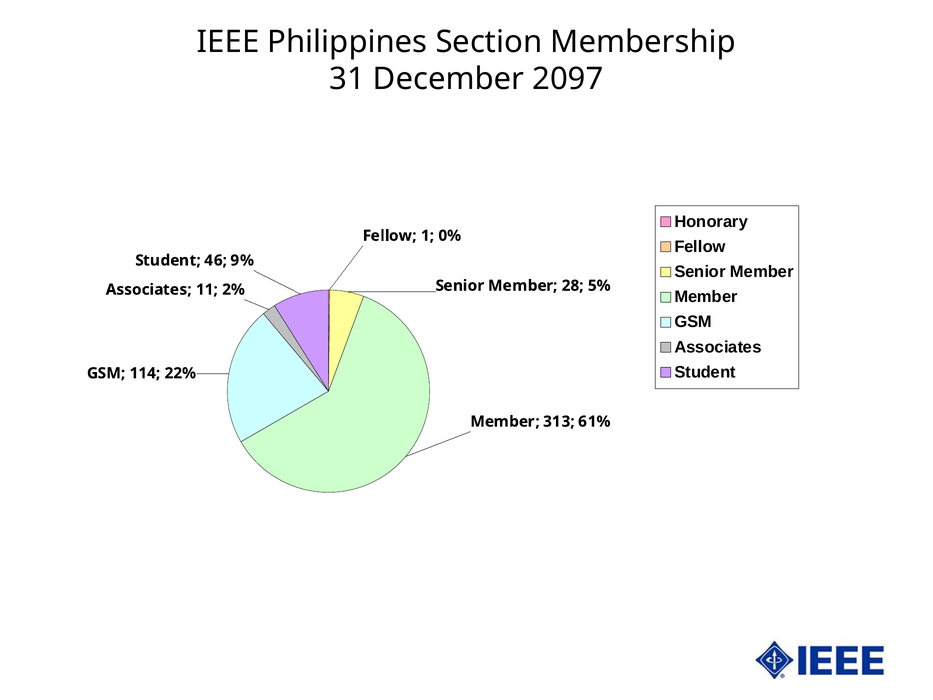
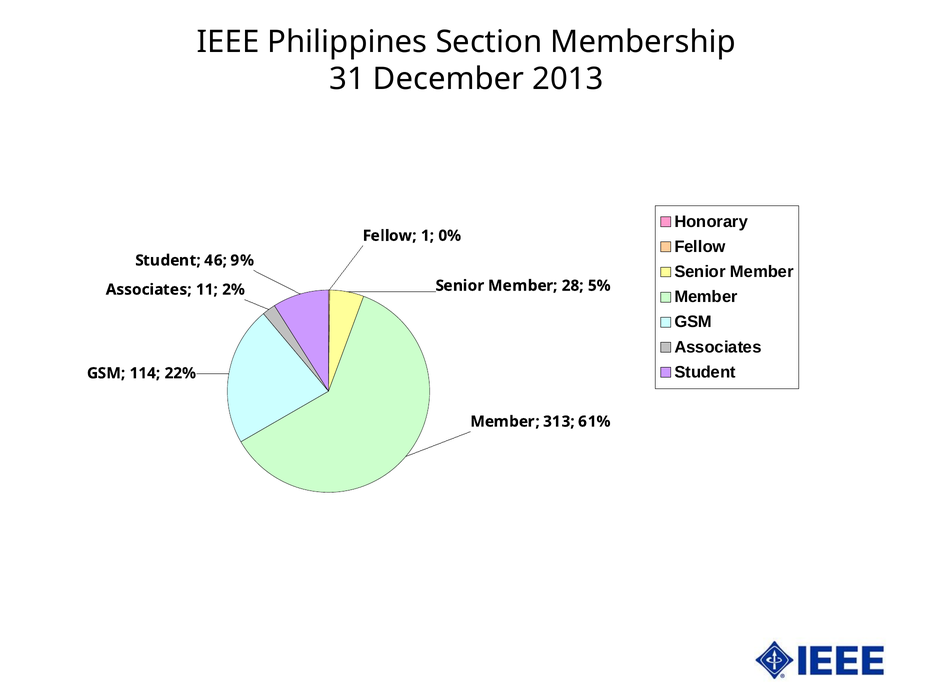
2097: 2097 -> 2013 (568, 79)
